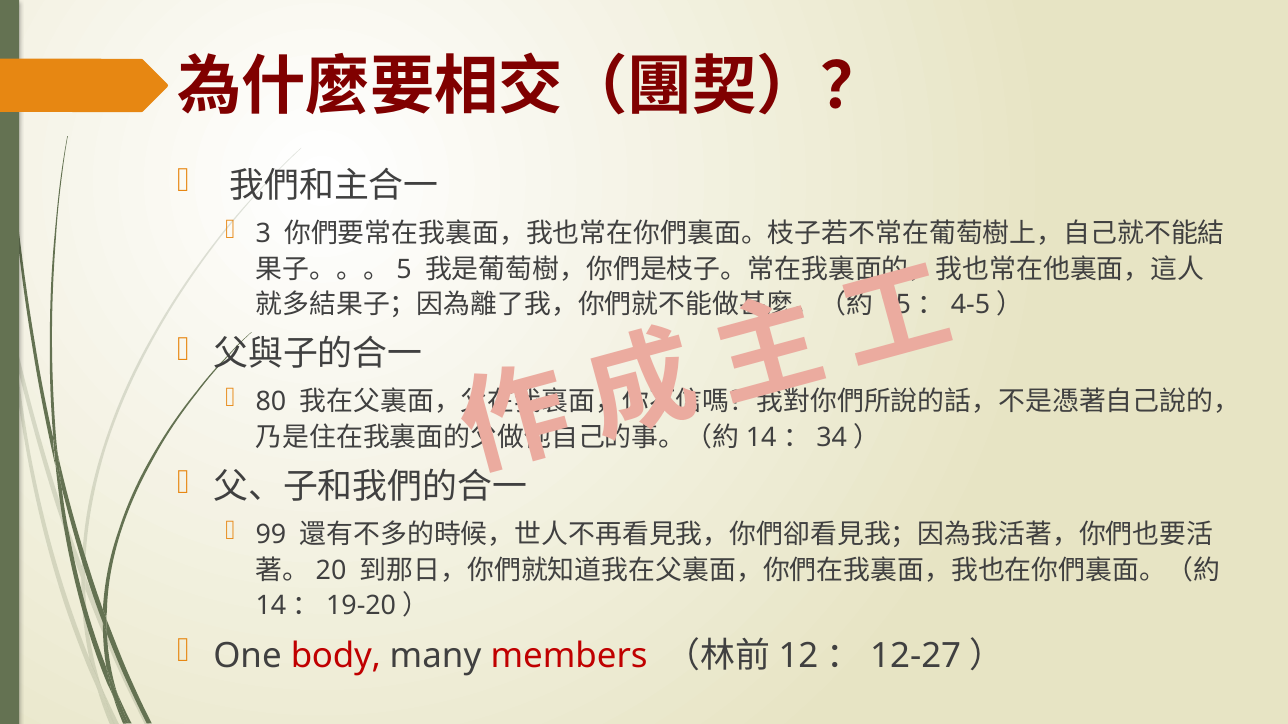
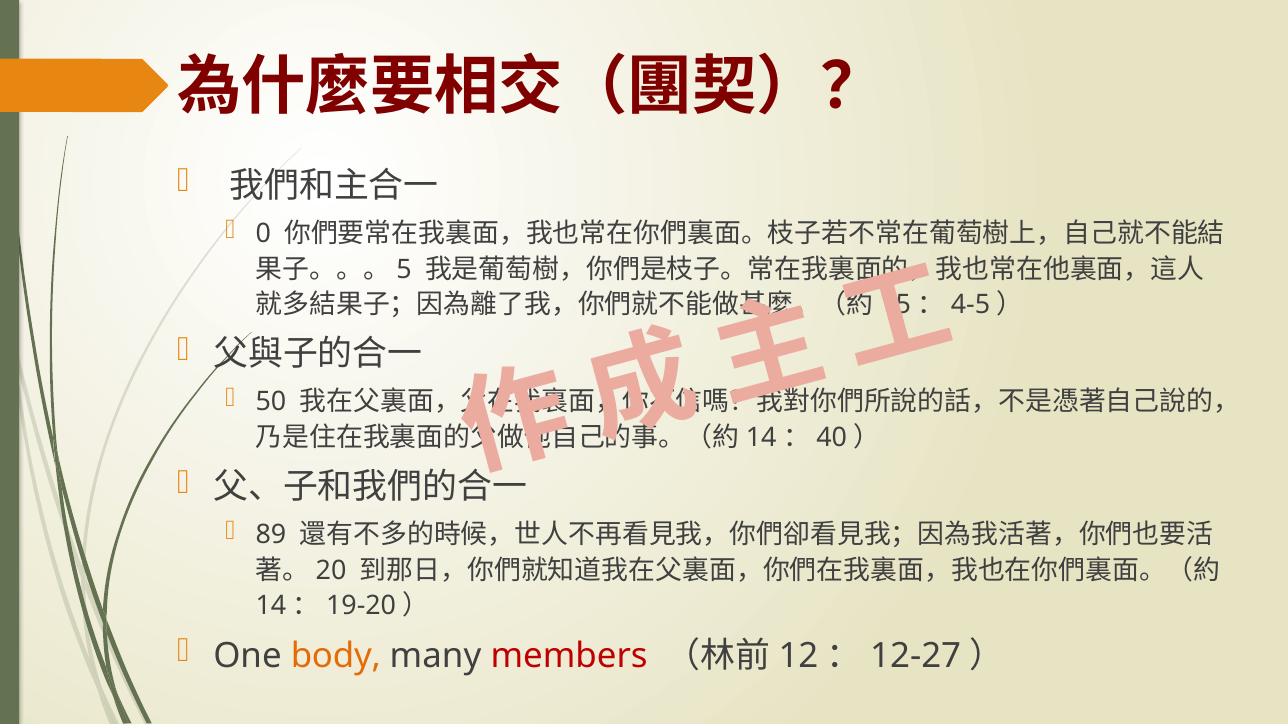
3: 3 -> 0 (263, 234)
80: 80 -> 50 (271, 402)
34: 34 -> 40 (832, 438)
99: 99 -> 89 (271, 535)
body colour: red -> orange (336, 656)
